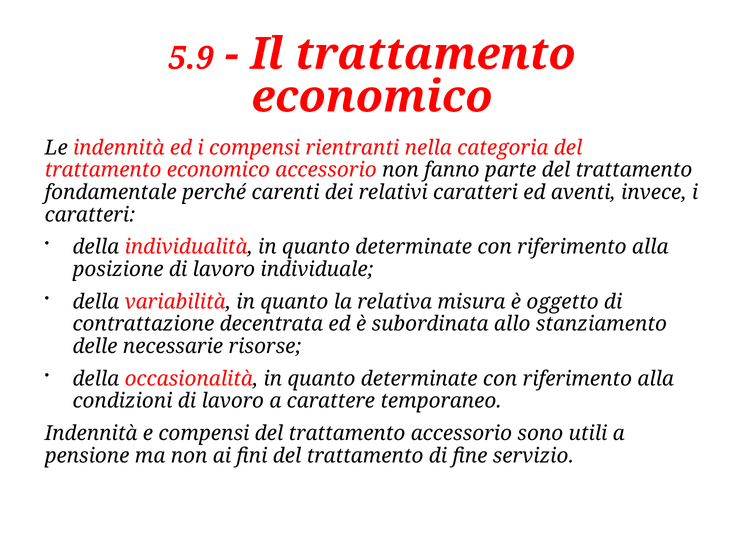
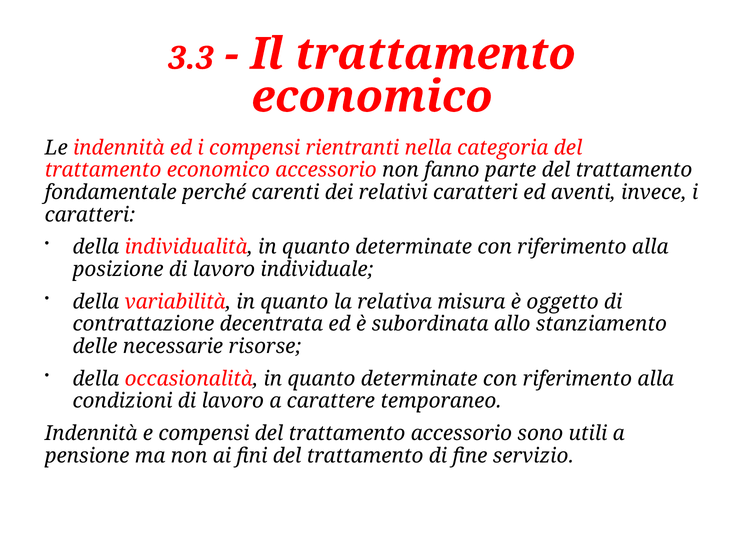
5.9: 5.9 -> 3.3 (191, 58)
